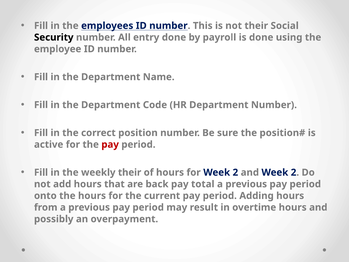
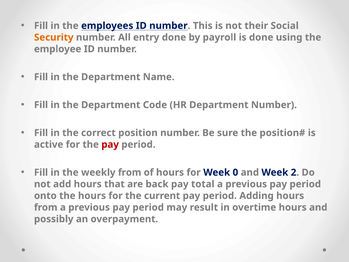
Security colour: black -> orange (54, 37)
weekly their: their -> from (130, 172)
for Week 2: 2 -> 0 (235, 172)
